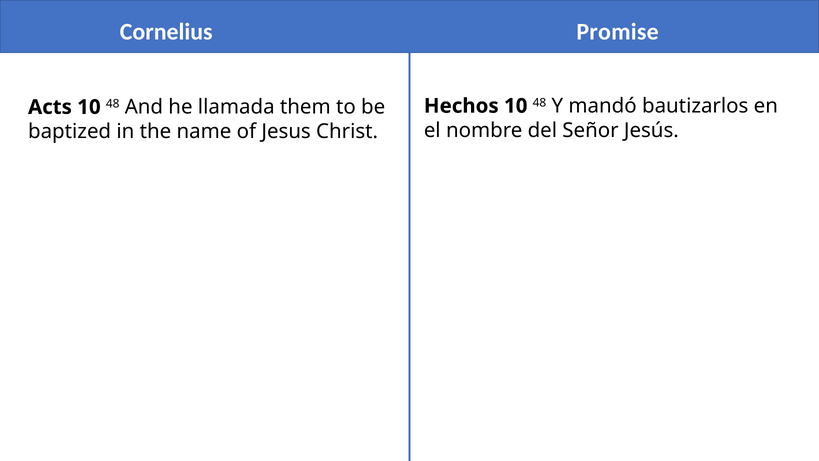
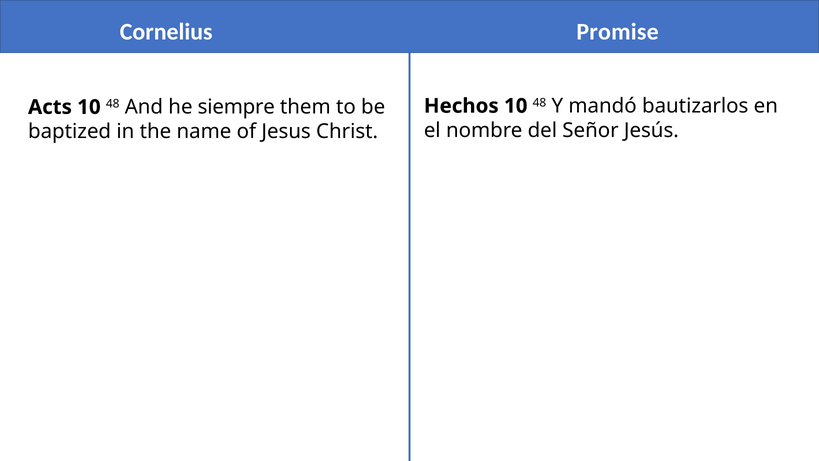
llamada: llamada -> siempre (236, 107)
